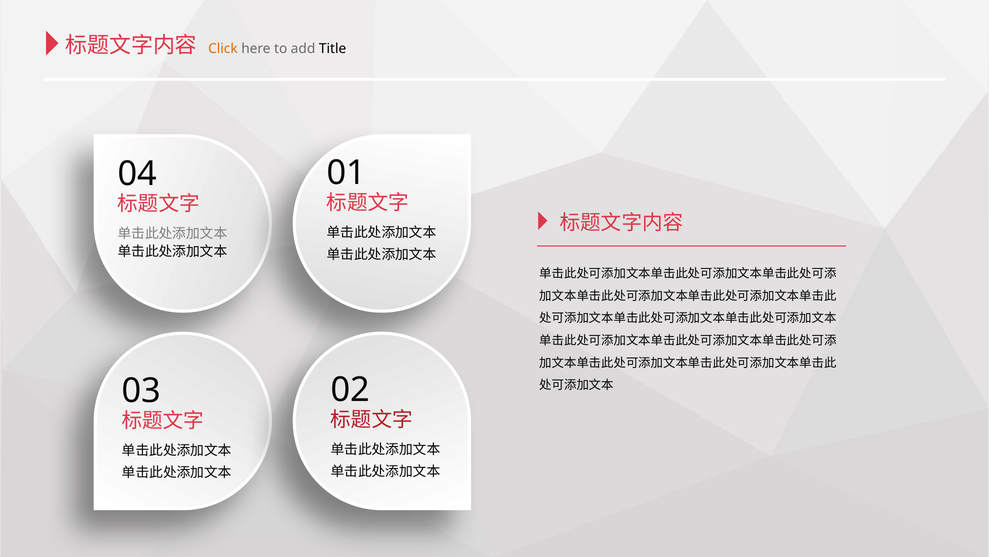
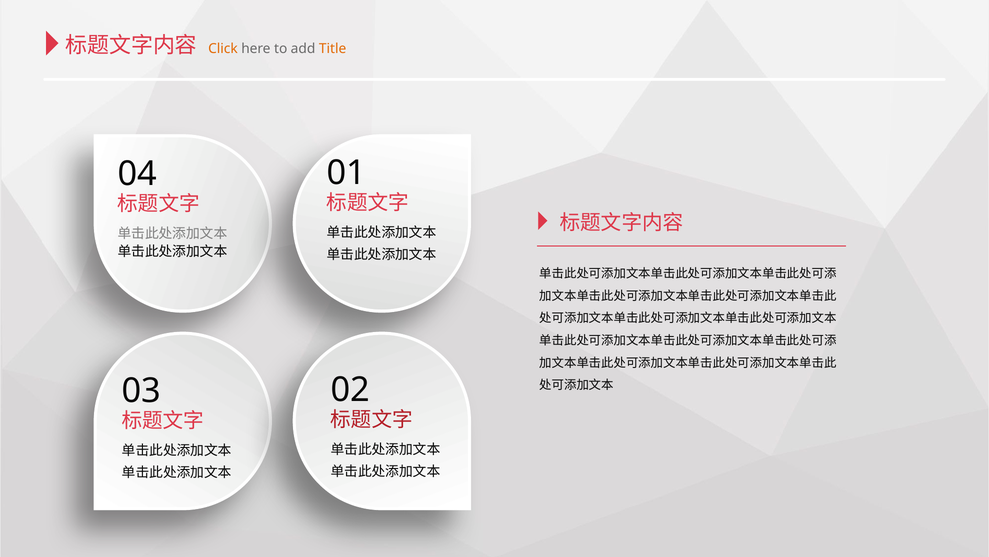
Title colour: black -> orange (333, 49)
